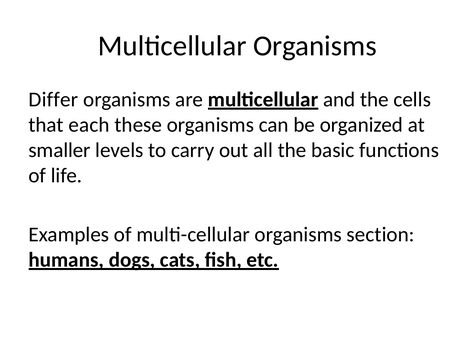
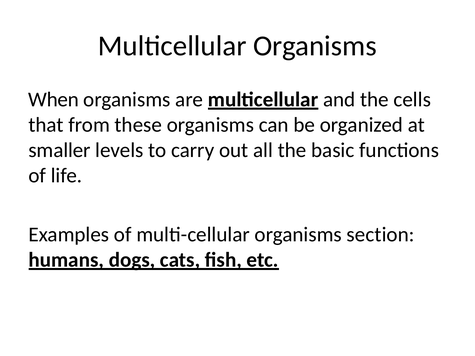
Differ: Differ -> When (54, 100)
each: each -> from (89, 125)
